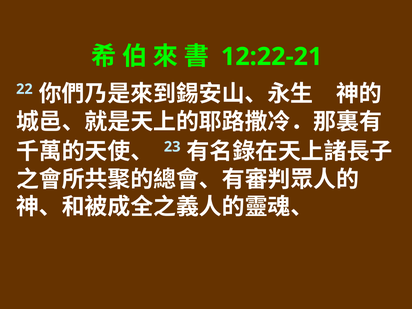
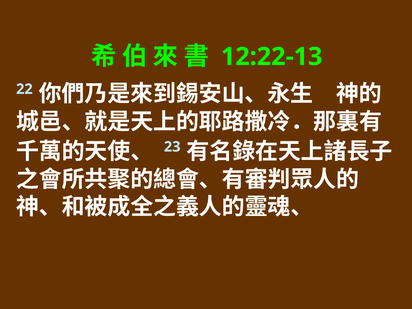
12:22-21: 12:22-21 -> 12:22-13 (272, 57)
